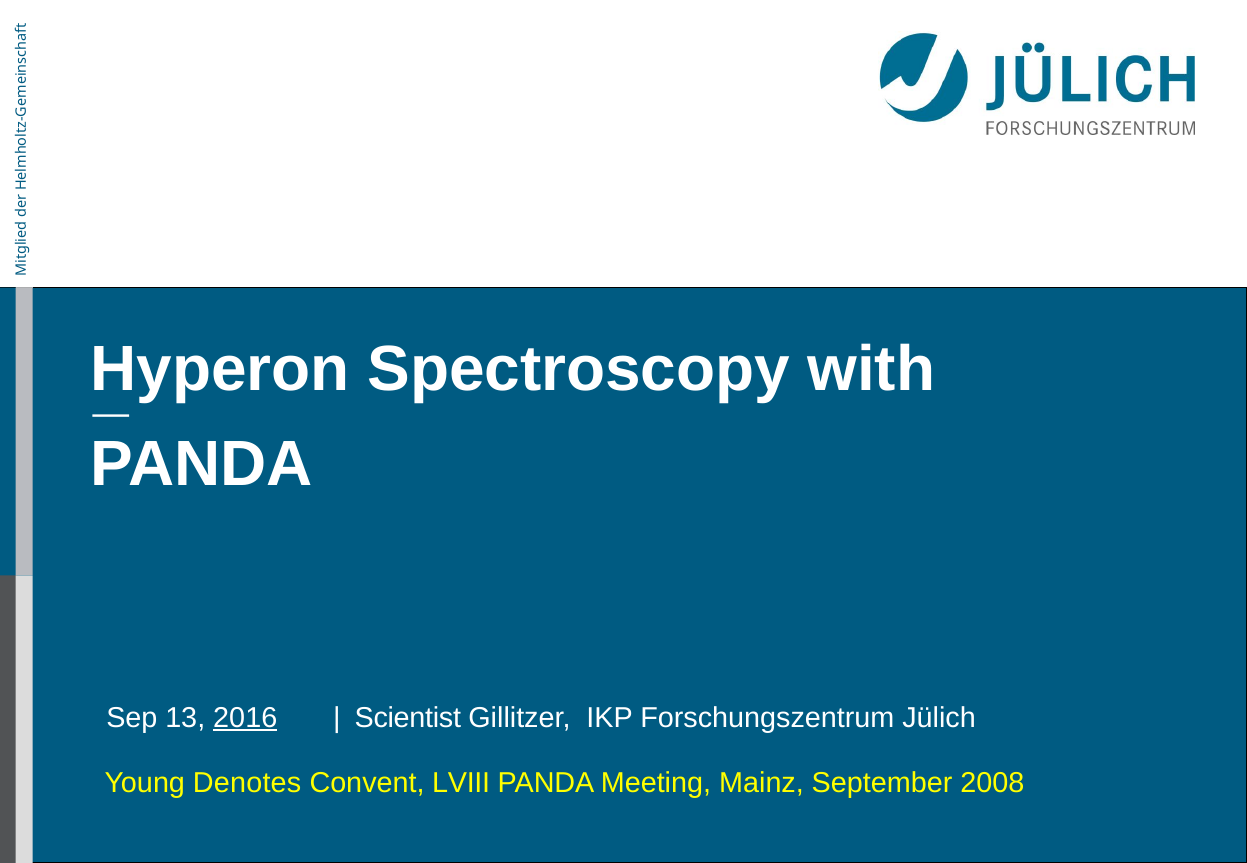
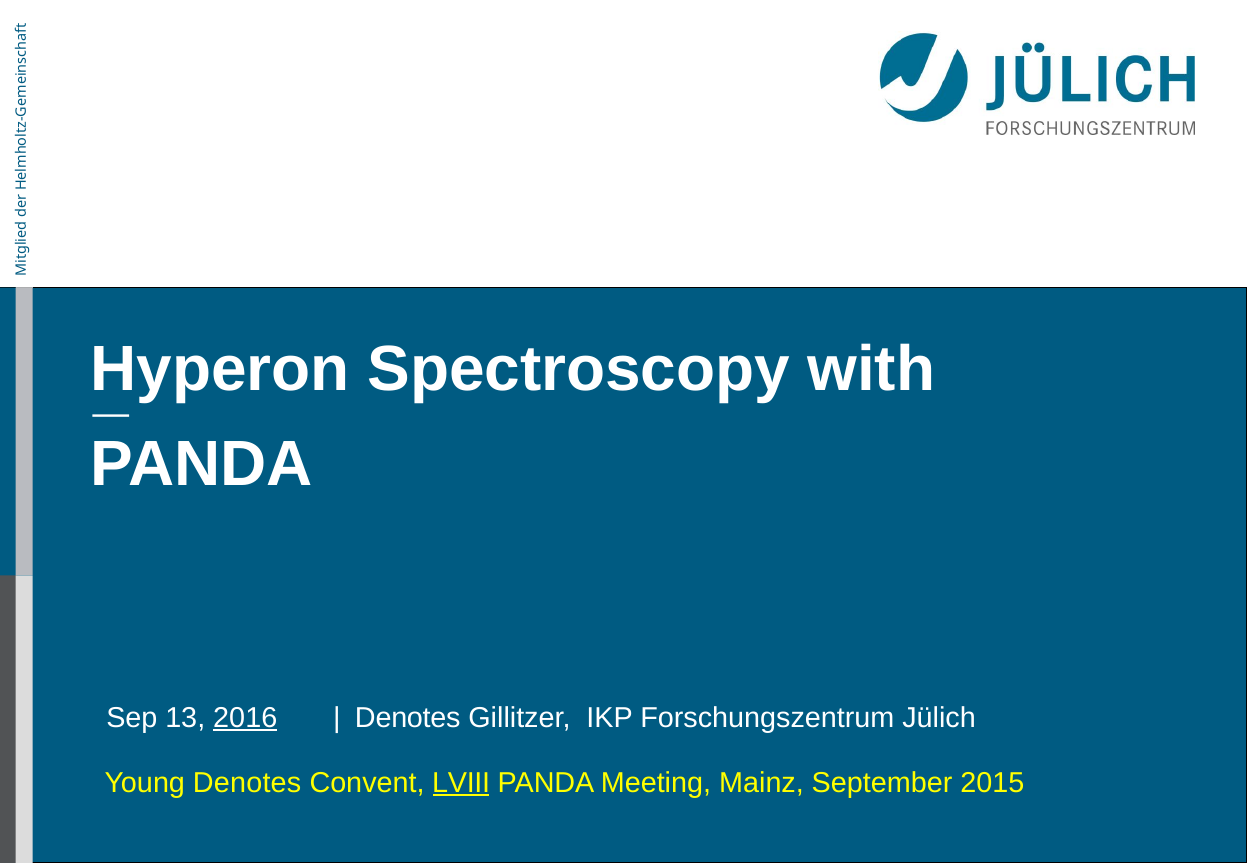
Scientist: Scientist -> Denotes (408, 718)
LVIII underline: none -> present (461, 783)
2008: 2008 -> 2015 (992, 783)
